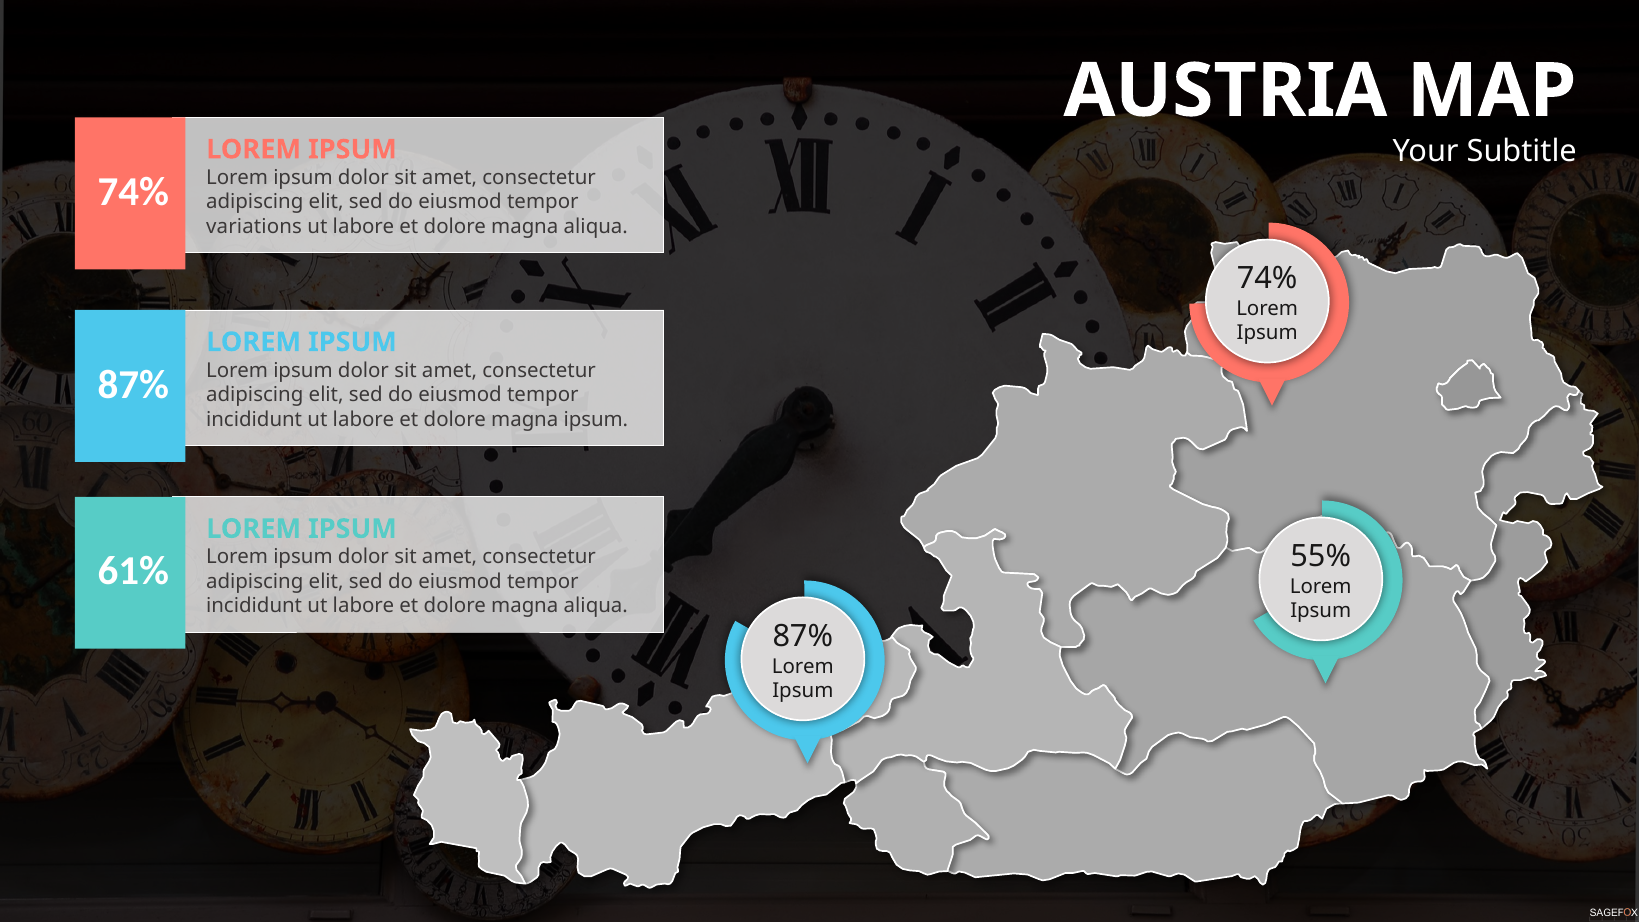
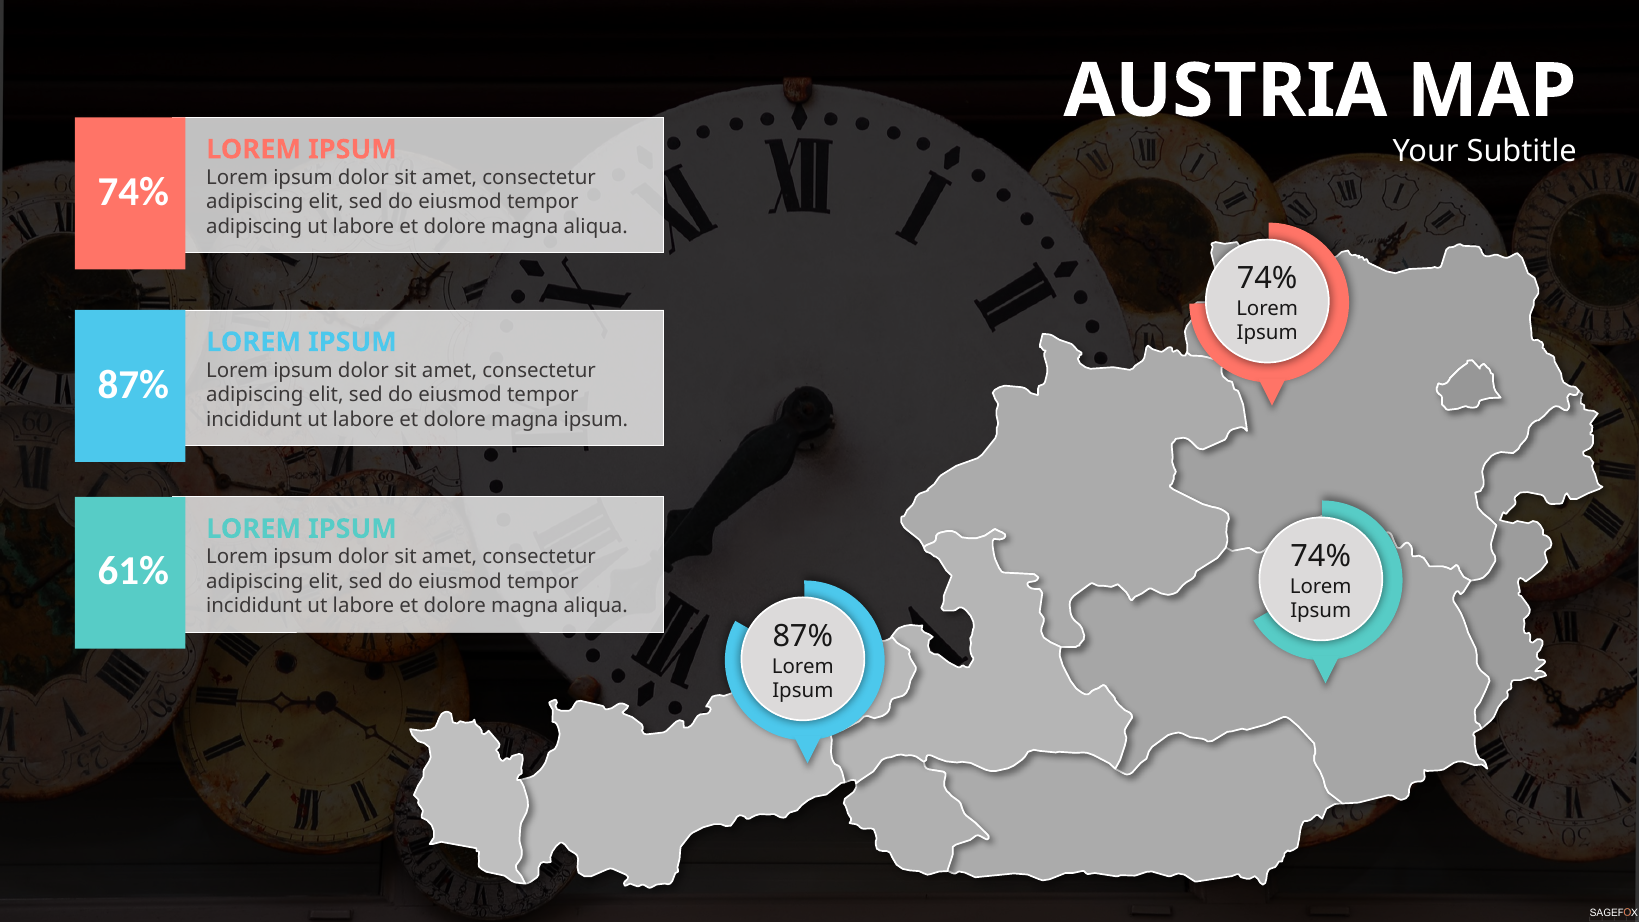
variations: variations -> adipiscing (254, 227)
55%: 55% -> 74% (1321, 556)
